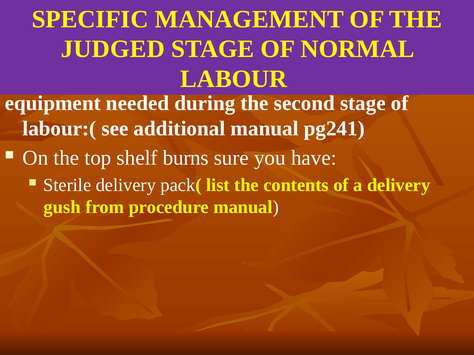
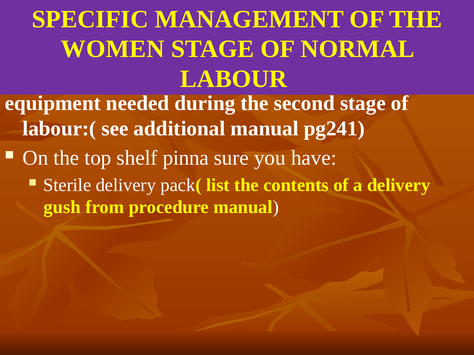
JUDGED: JUDGED -> WOMEN (113, 49)
burns: burns -> pinna (186, 158)
